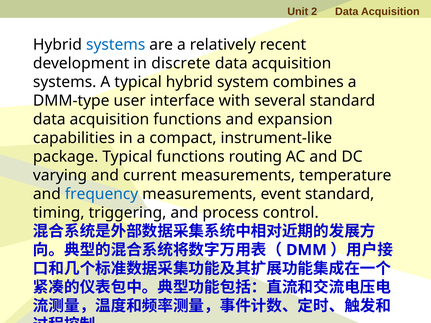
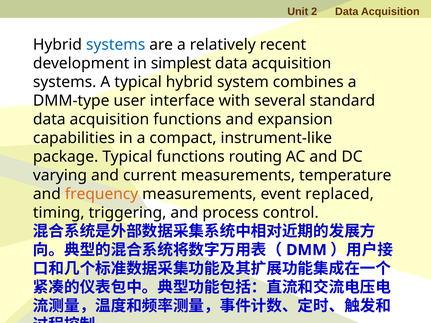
discrete: discrete -> simplest (181, 64)
frequency colour: blue -> orange (102, 194)
event standard: standard -> replaced (340, 194)
